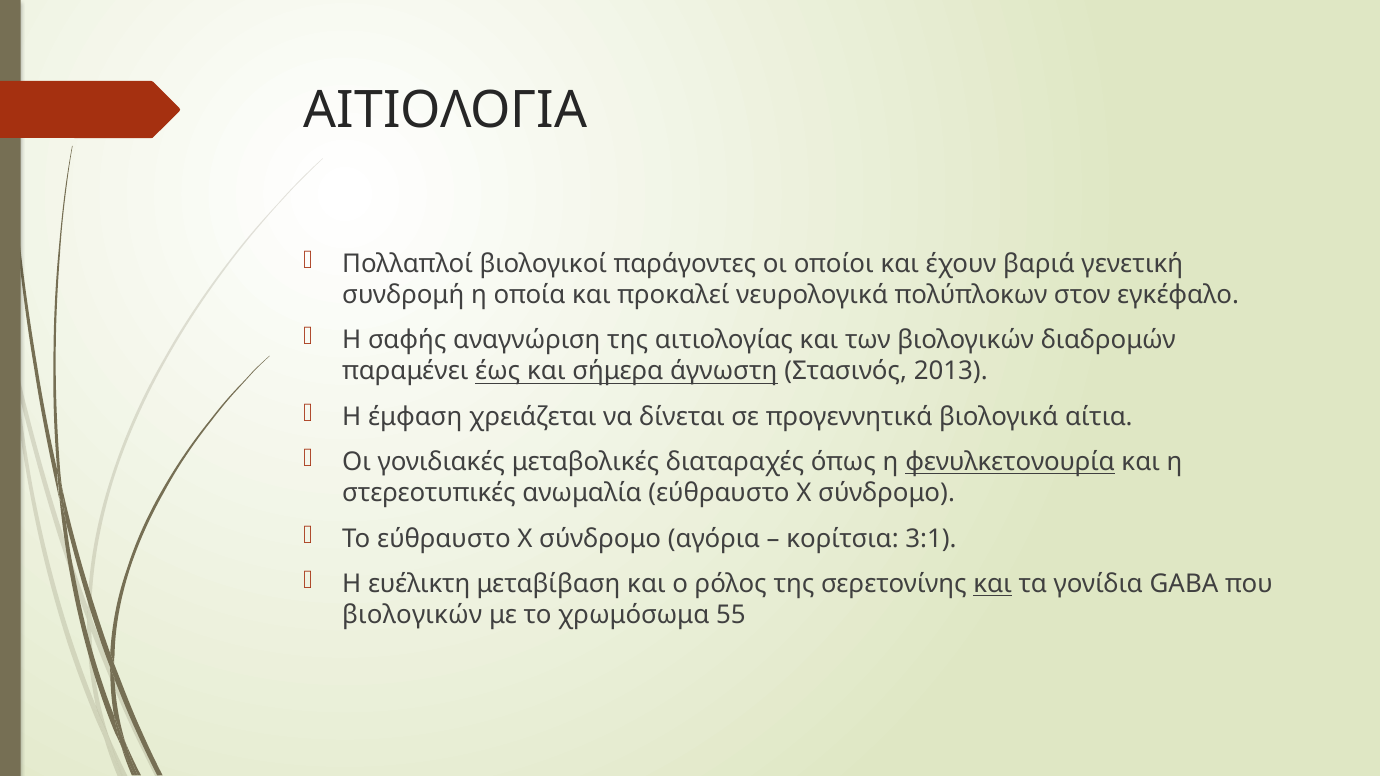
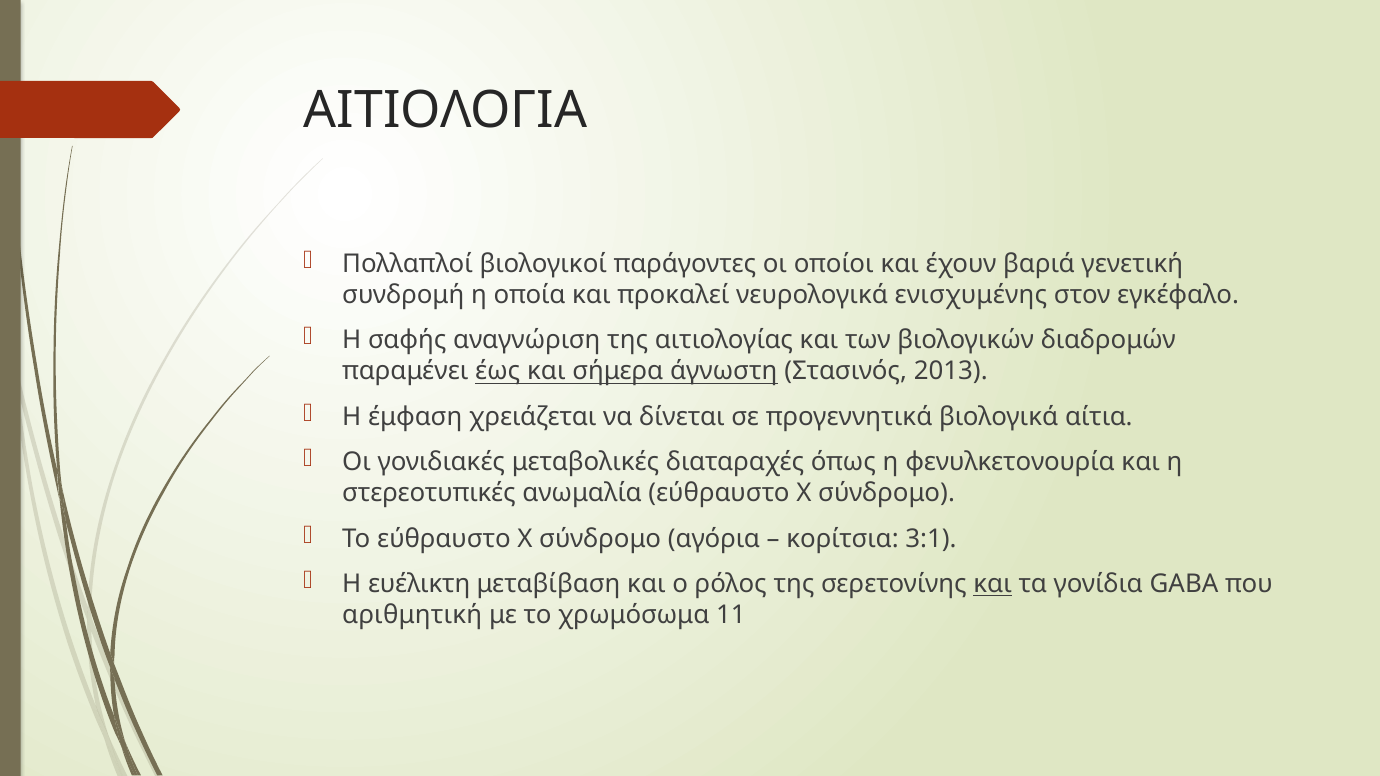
πολύπλοκων: πολύπλοκων -> ενισχυμένης (971, 295)
φενυλκετονουρία underline: present -> none (1010, 462)
βιολογικών: βιολογικών -> αριθμητική (412, 615)
55: 55 -> 11 (731, 615)
